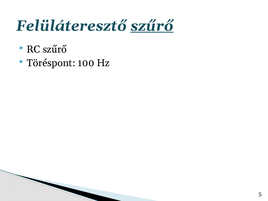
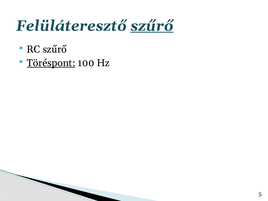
Töréspont underline: none -> present (51, 63)
